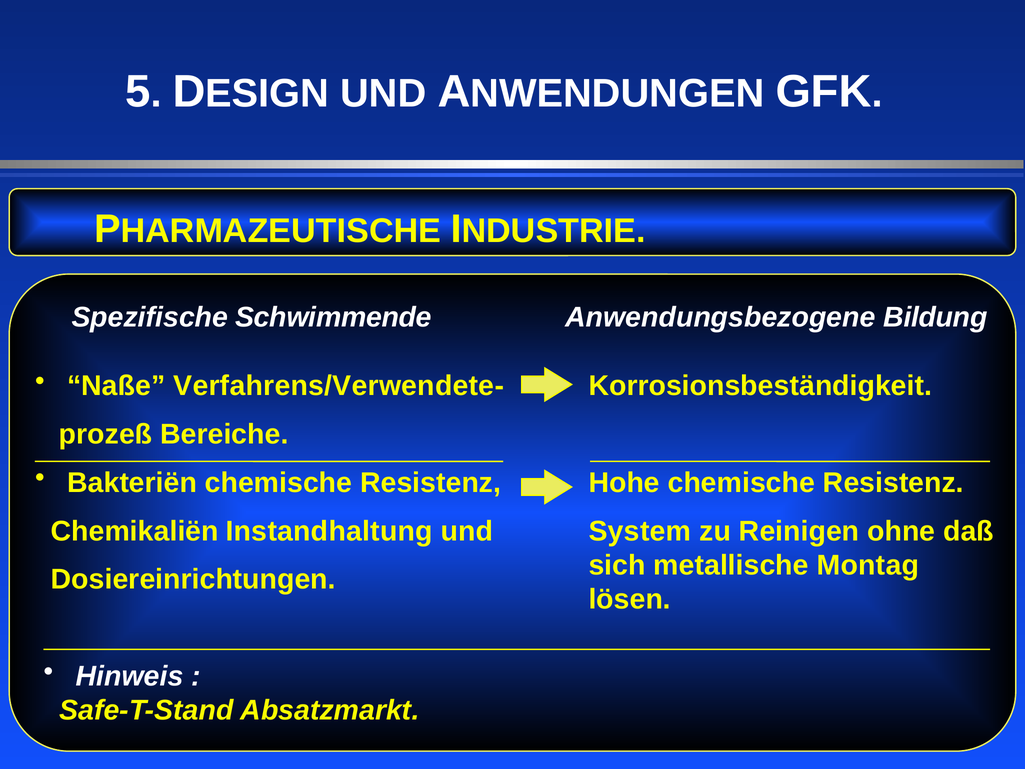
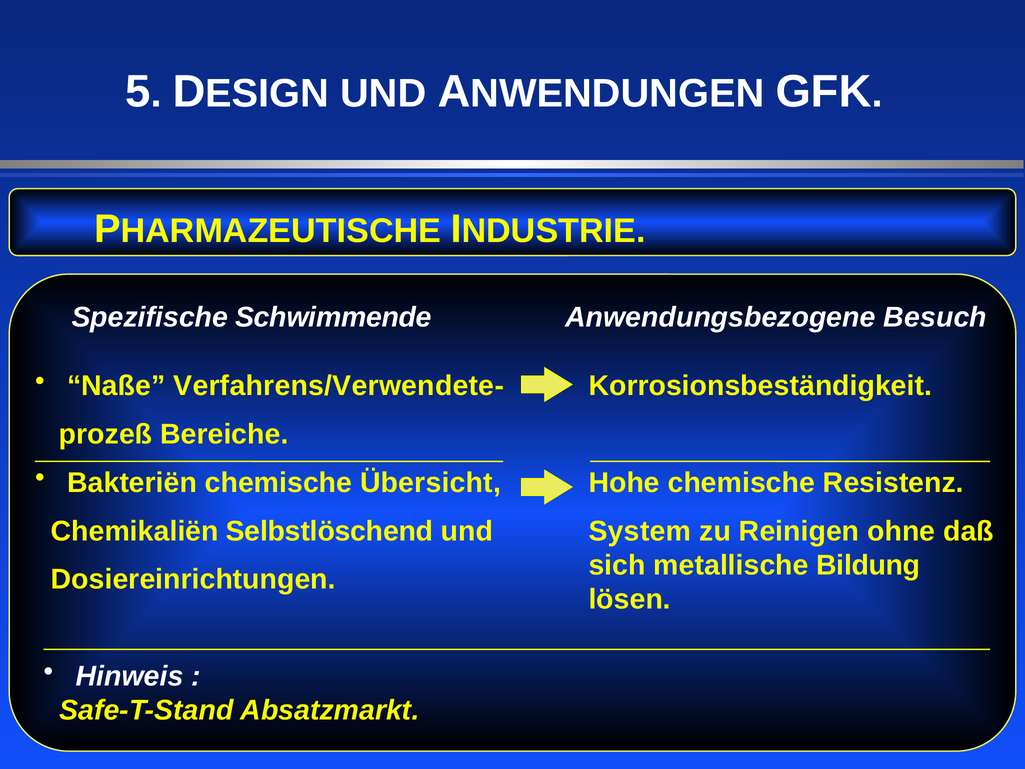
Bildung: Bildung -> Besuch (935, 317)
Resistenz: Resistenz -> Übersicht (430, 483)
Instandhaltung: Instandhaltung -> Selbstlöschend (329, 531)
Montag: Montag -> Bildung (868, 565)
